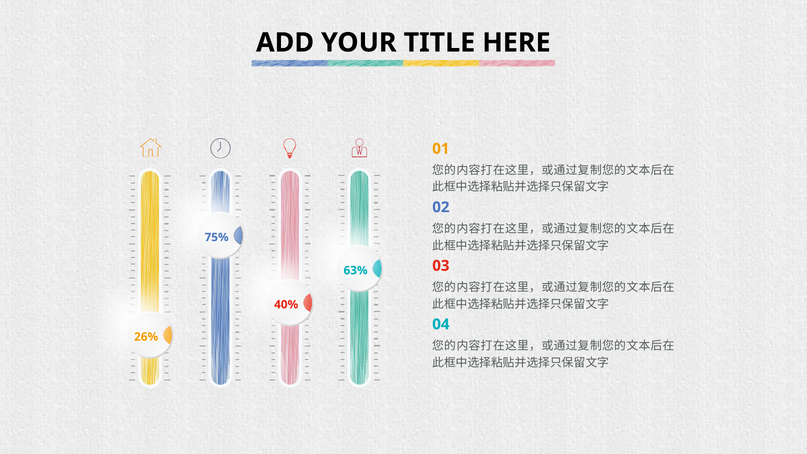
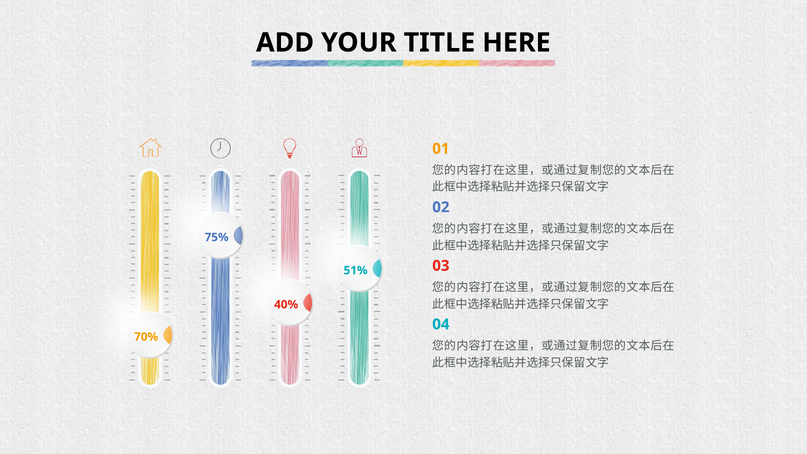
63%: 63% -> 51% (356, 270)
26%: 26% -> 70% (146, 337)
